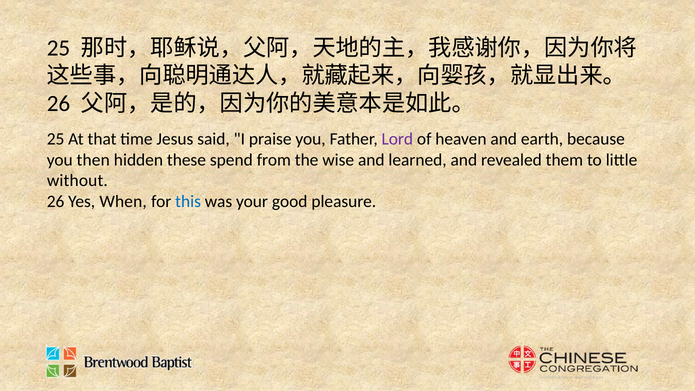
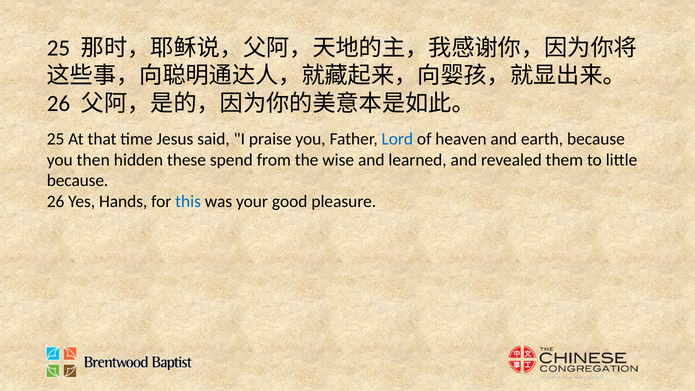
Lord colour: purple -> blue (397, 139)
without: without -> because (78, 181)
When: When -> Hands (123, 202)
